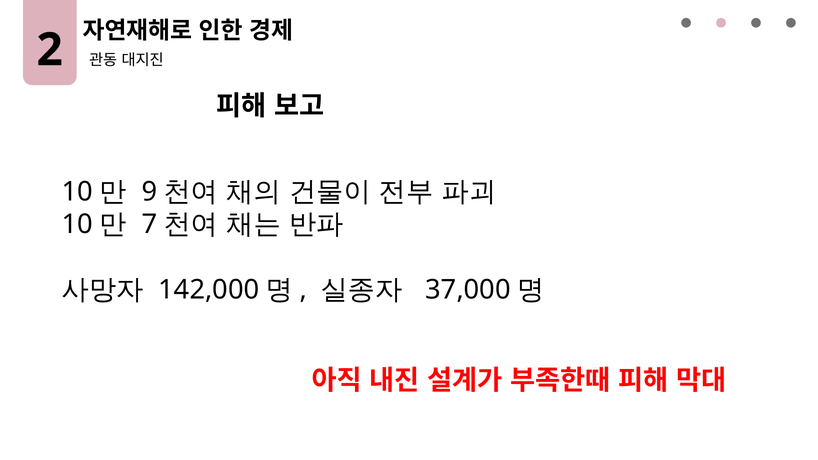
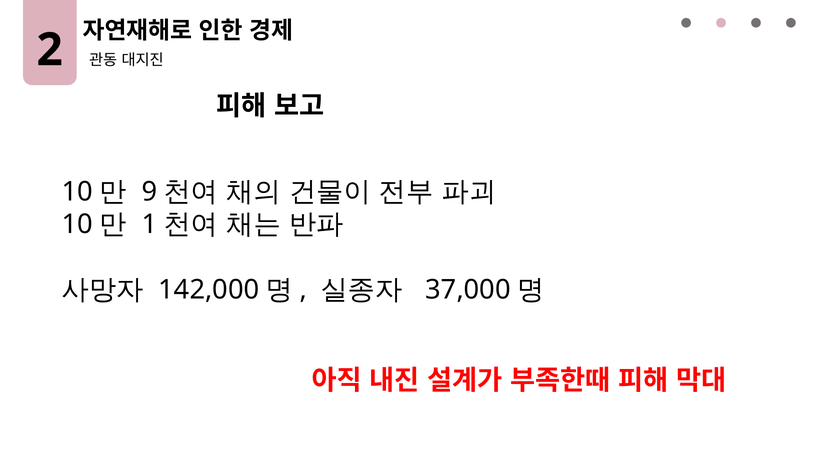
7: 7 -> 1 (149, 224)
